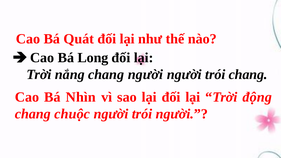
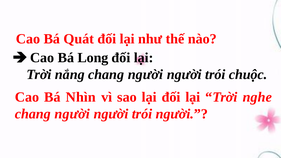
trói chang: chang -> chuộc (248, 74)
động: động -> nghe (257, 97)
chuộc: chuộc -> người (72, 114)
